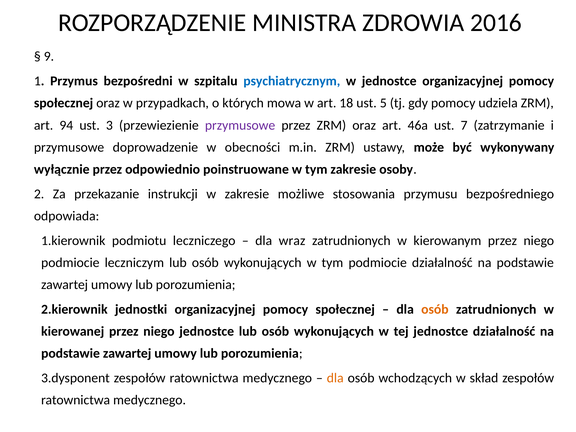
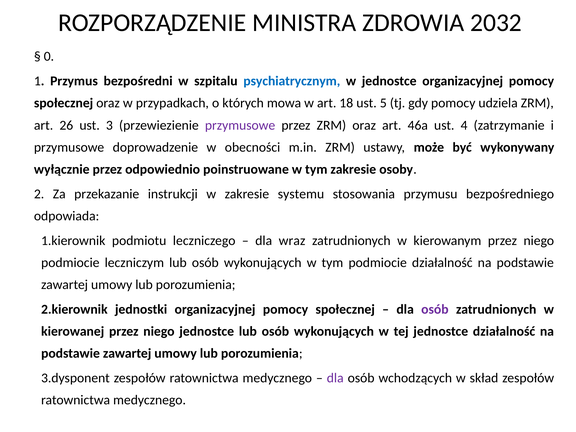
2016: 2016 -> 2032 (496, 23)
9: 9 -> 0 (49, 56)
94: 94 -> 26 (66, 125)
7: 7 -> 4 (464, 125)
możliwe: możliwe -> systemu (301, 194)
osób colour: orange -> purple (435, 309)
dla colour: orange -> purple (335, 378)
